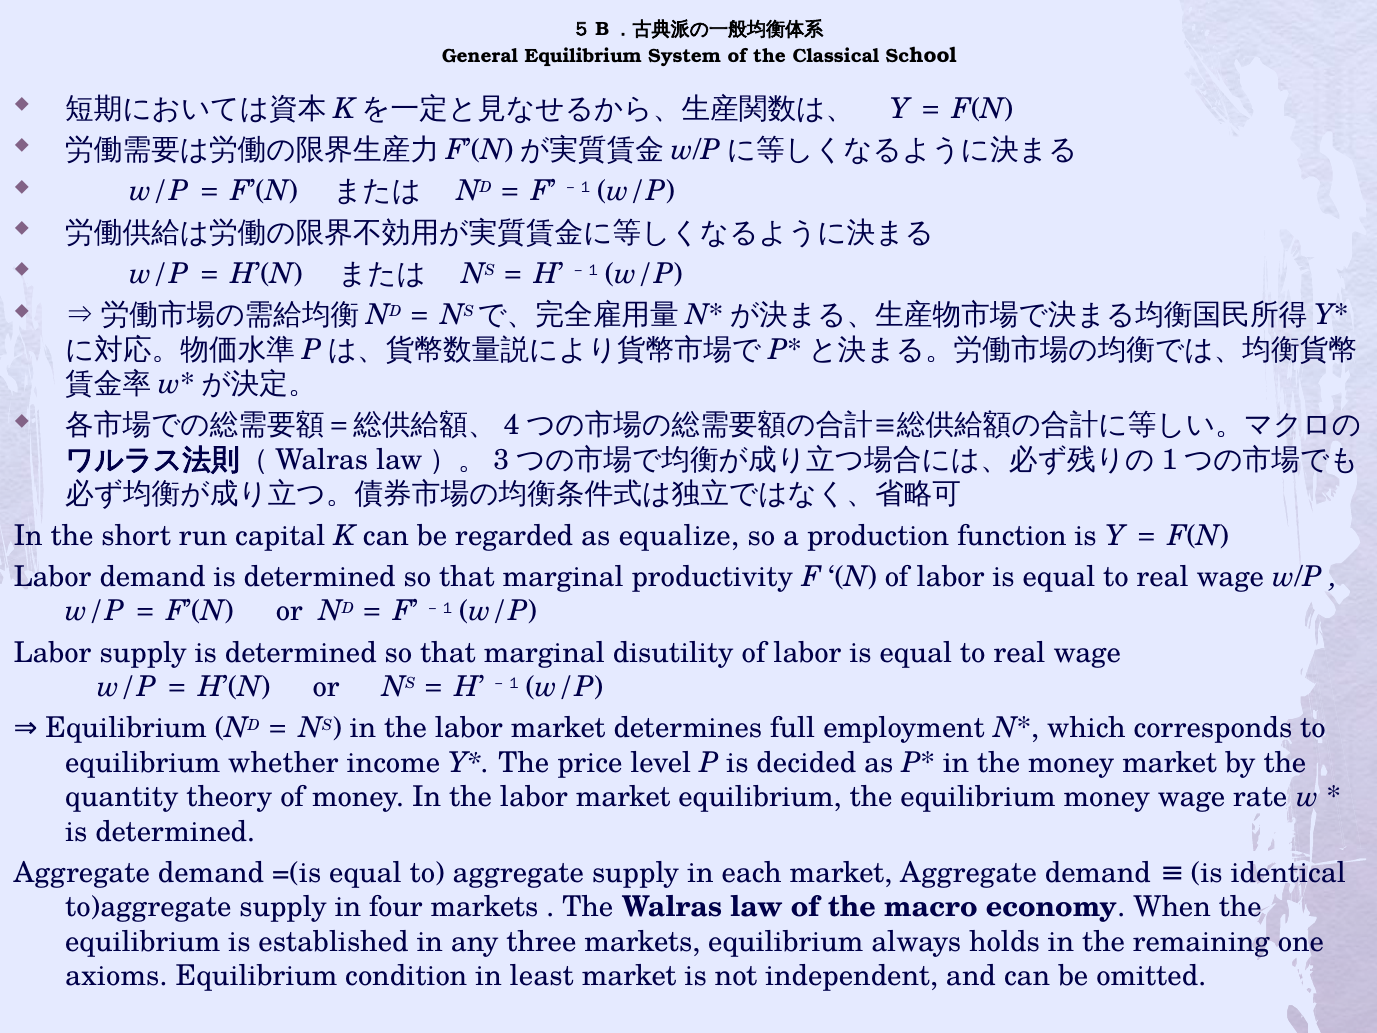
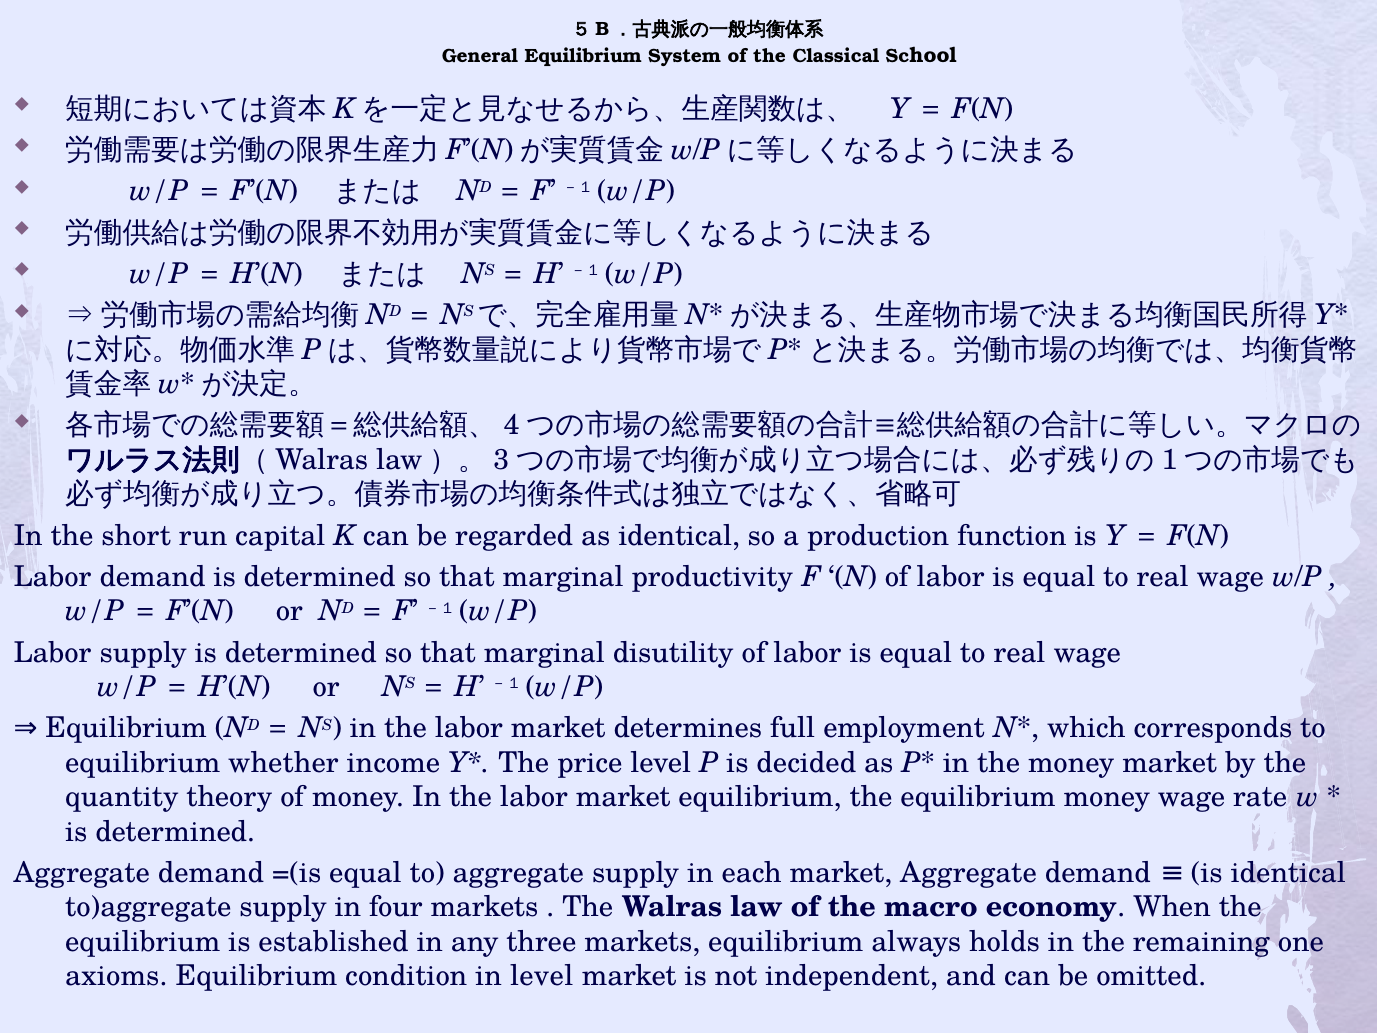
as equalize: equalize -> identical (679, 535)
in least: least -> level (542, 976)
